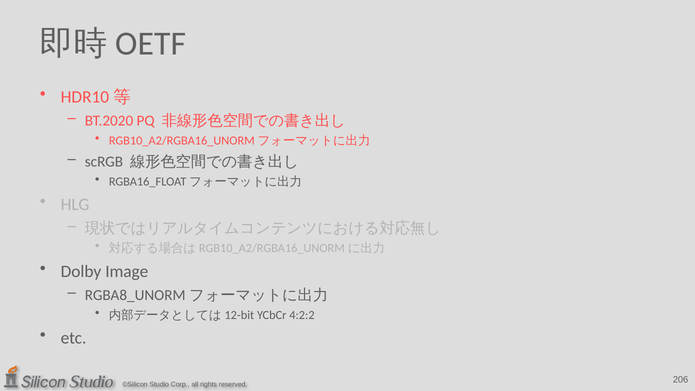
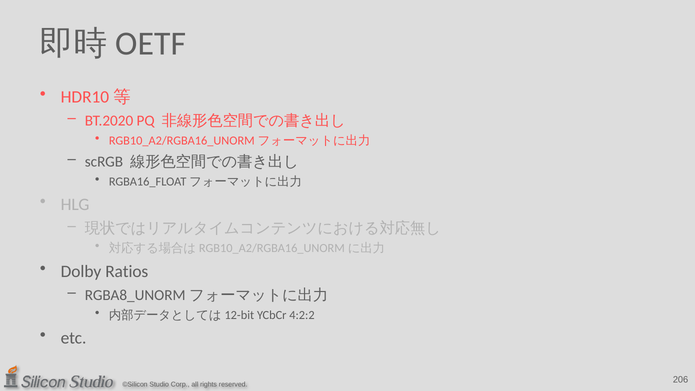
Image: Image -> Ratios (127, 271)
